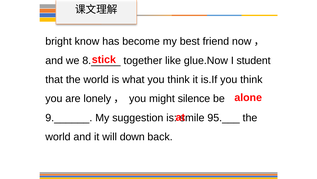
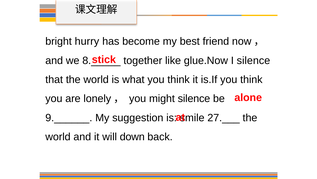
know: know -> hurry (87, 41)
I student: student -> silence (253, 60)
95.___: 95.___ -> 27.___ (224, 117)
